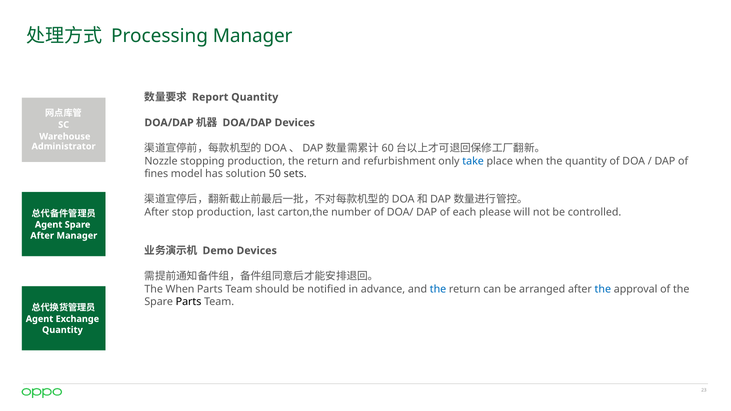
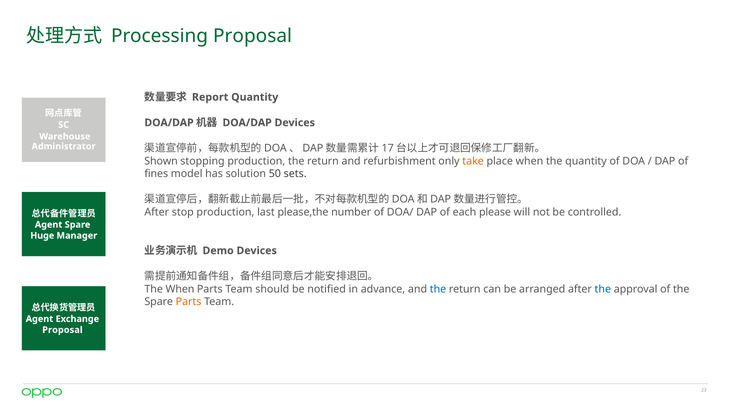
Processing Manager: Manager -> Proposal (253, 36)
60: 60 -> 17 (388, 148)
Nozzle: Nozzle -> Shown (161, 161)
take colour: blue -> orange (473, 161)
carton,the: carton,the -> please,the (303, 212)
After: After -> Huge (42, 236)
Parts colour: black -> orange (189, 302)
Quantity: Quantity -> Proposal (62, 330)
